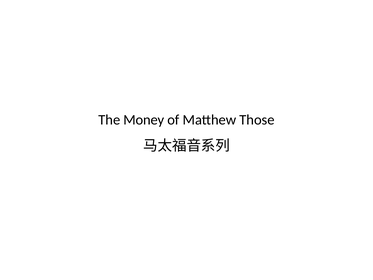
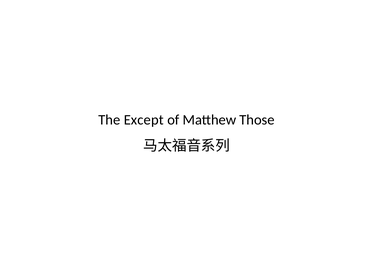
Money: Money -> Except (144, 120)
